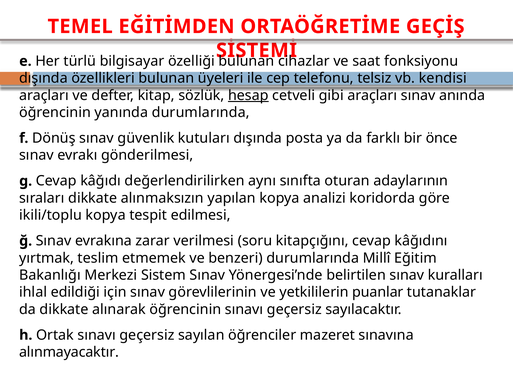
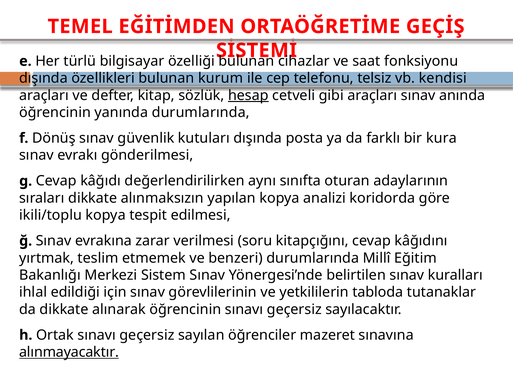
üyeleri: üyeleri -> kurum (221, 78)
önce: önce -> kura (441, 138)
puanlar: puanlar -> tabloda (378, 292)
alınmayacaktır underline: none -> present (69, 352)
